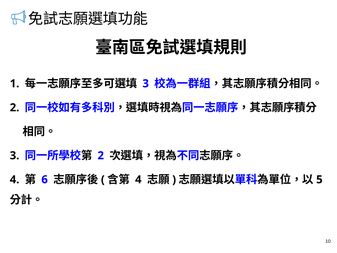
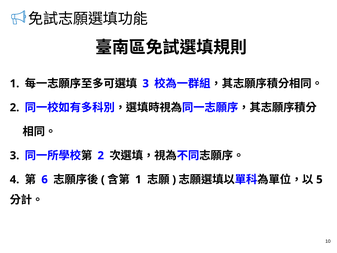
4: 4 -> 1 (138, 179)
